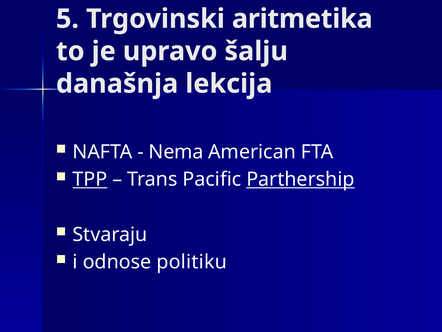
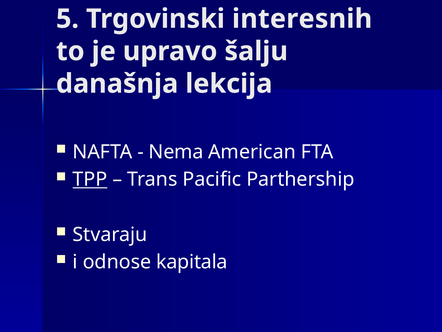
aritmetika: aritmetika -> interesnih (302, 19)
Parthership underline: present -> none (300, 179)
politiku: politiku -> kapitala (192, 262)
